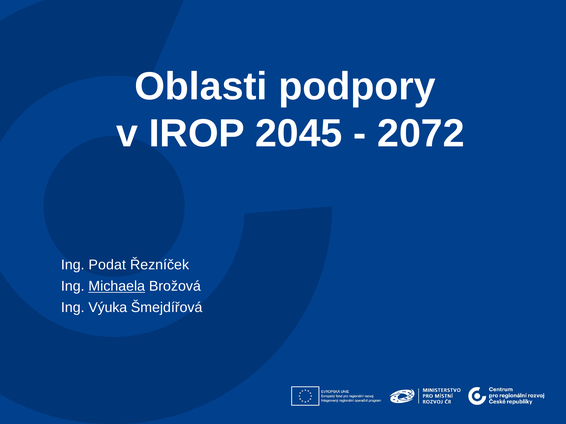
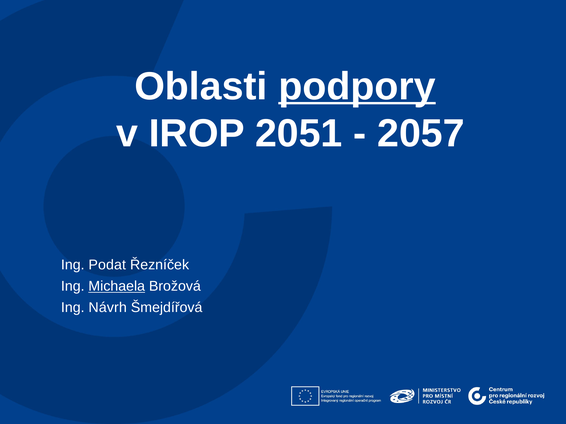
podpory underline: none -> present (357, 87)
2045: 2045 -> 2051 (299, 134)
2072: 2072 -> 2057 (421, 134)
Výuka: Výuka -> Návrh (108, 308)
